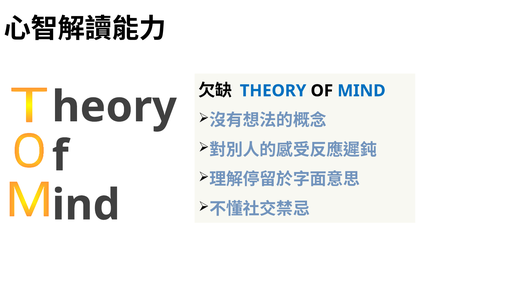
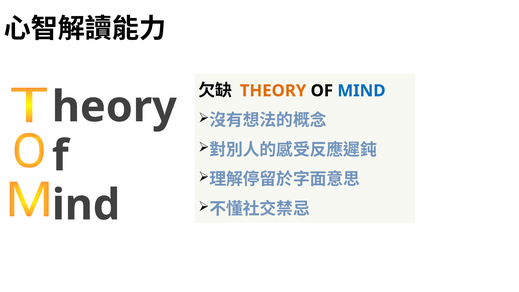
THEORY colour: blue -> orange (273, 91)
